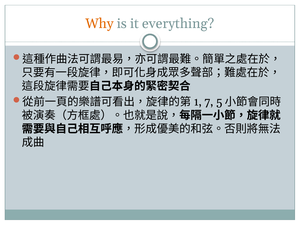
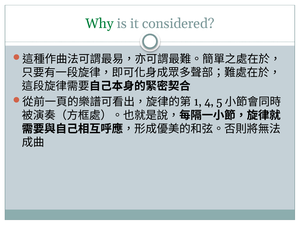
Why colour: orange -> green (99, 24)
everything: everything -> considered (178, 24)
7: 7 -> 4 (209, 102)
